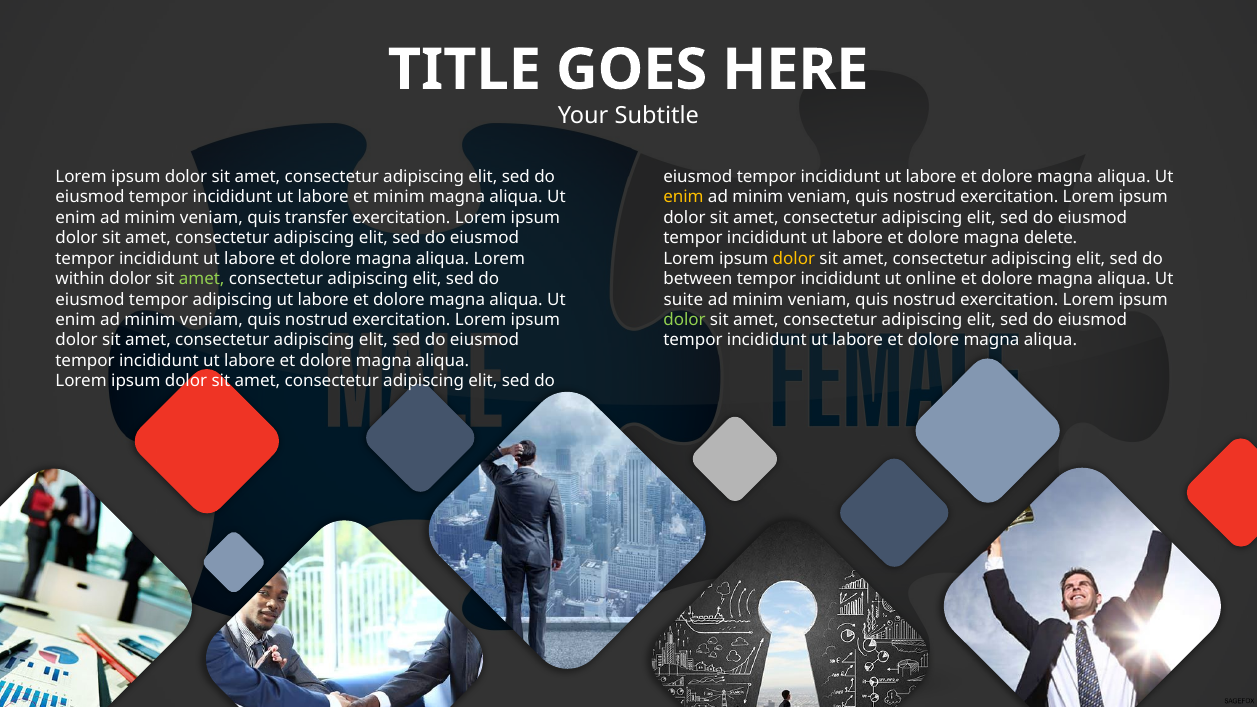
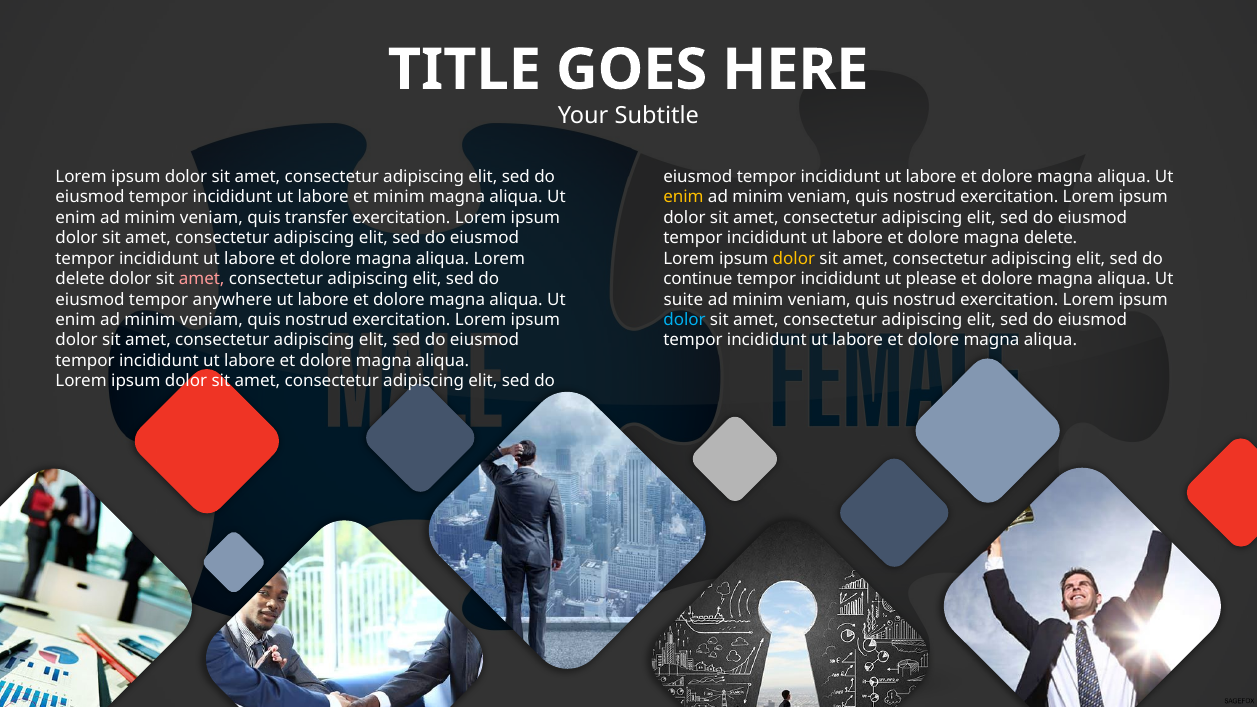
within: within -> delete (80, 279)
amet colour: light green -> pink (202, 279)
between: between -> continue (698, 279)
online: online -> please (931, 279)
tempor adipiscing: adipiscing -> anywhere (232, 299)
dolor colour: light green -> light blue (684, 320)
